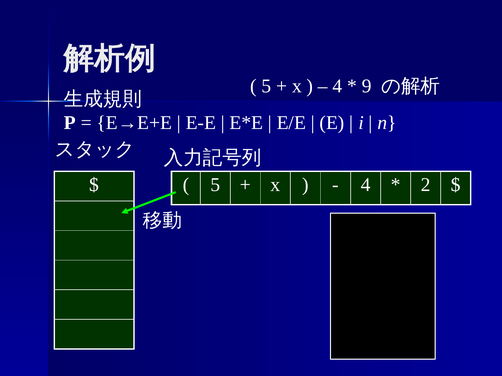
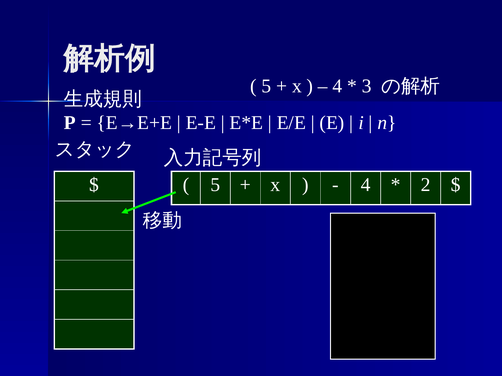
9: 9 -> 3 (367, 86)
